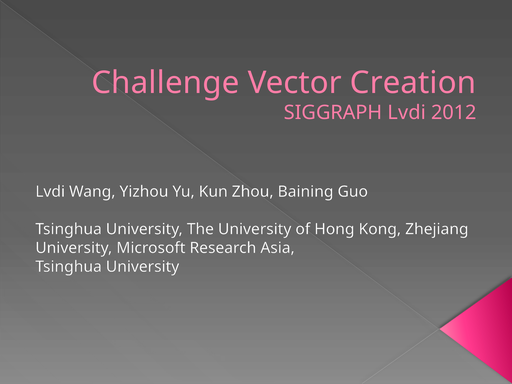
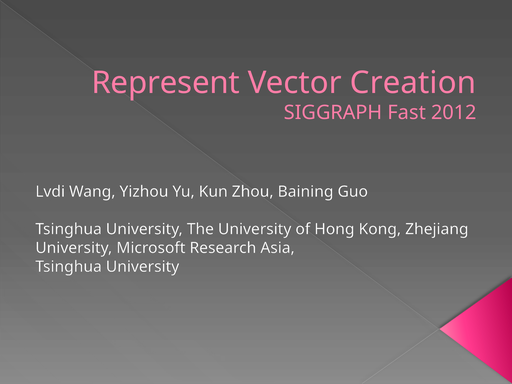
Challenge: Challenge -> Represent (166, 83)
SIGGRAPH Lvdi: Lvdi -> Fast (407, 113)
